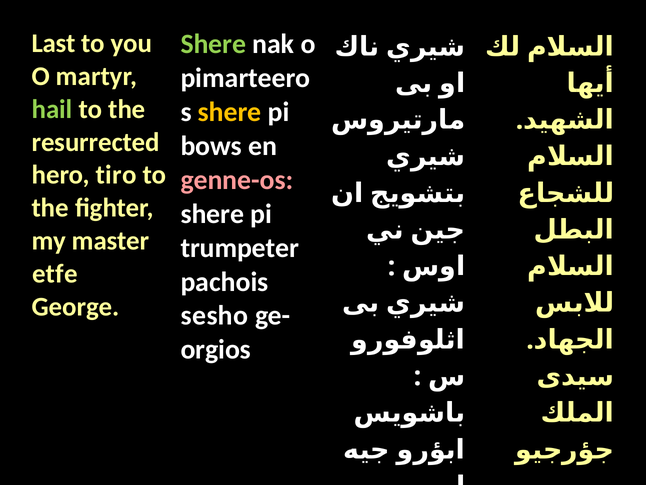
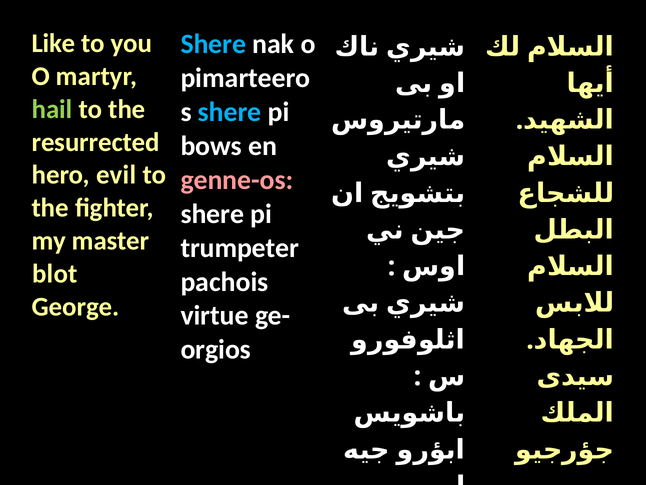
Last: Last -> Like (54, 43)
Shere colour: light green -> light blue (213, 44)
shere colour: yellow -> light blue (230, 112)
tiro: tiro -> evil (116, 175)
etfe: etfe -> blot (55, 274)
sesho: sesho -> virtue (215, 315)
